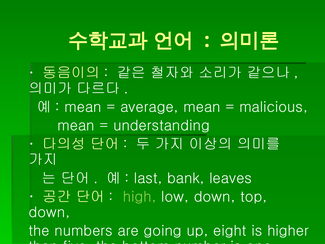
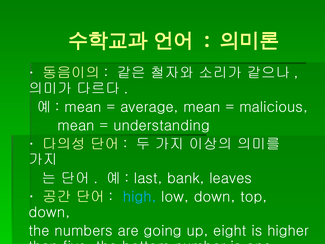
high colour: light green -> light blue (140, 197)
